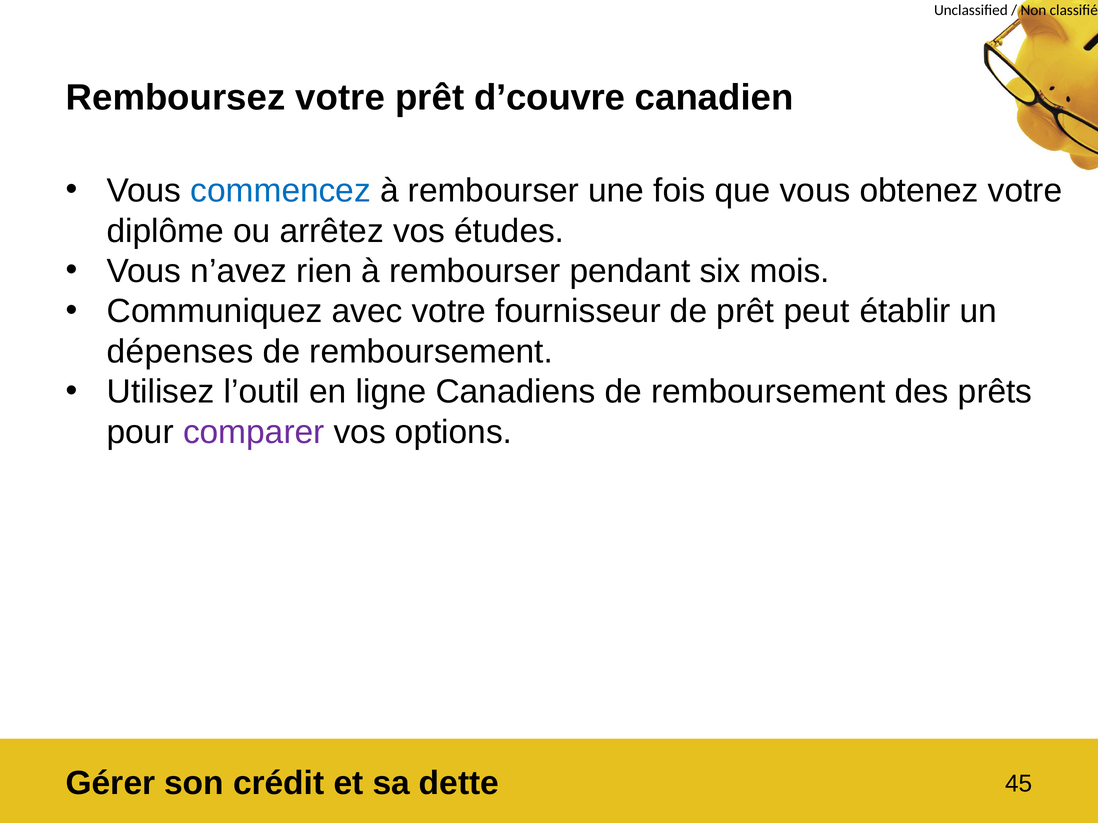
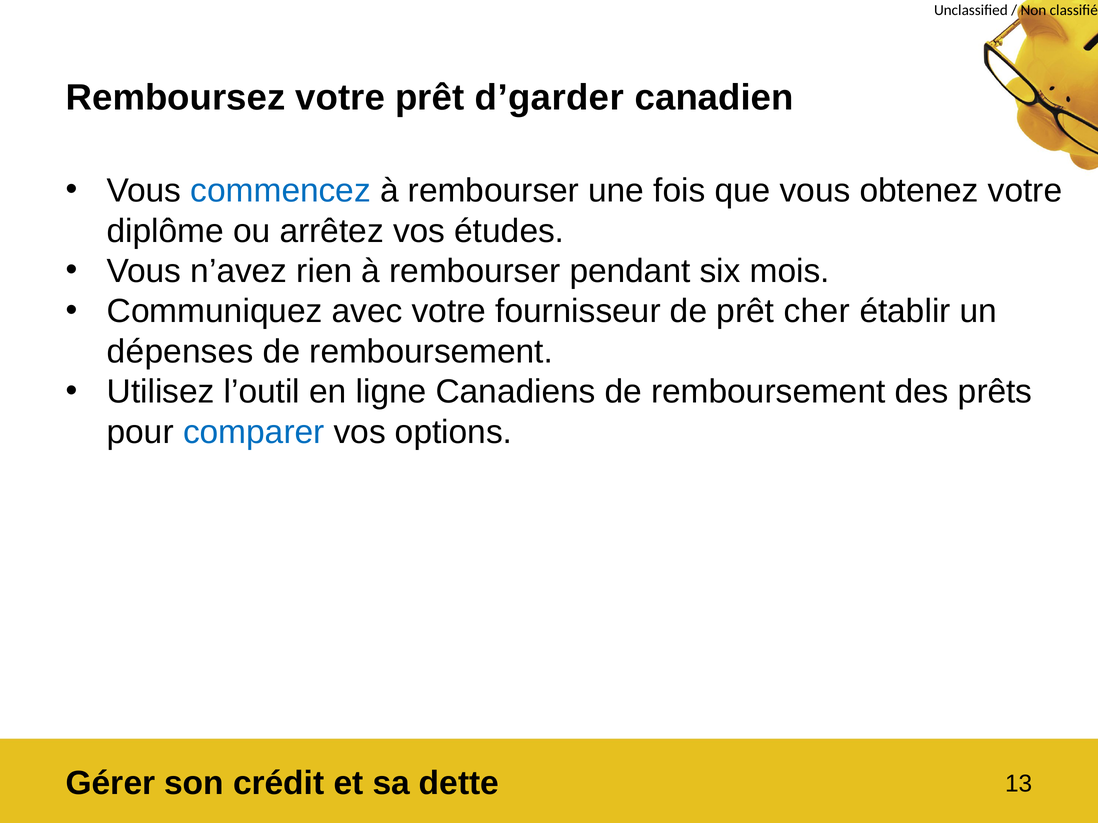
d’couvre: d’couvre -> d’garder (549, 98)
peut: peut -> cher (817, 312)
comparer colour: purple -> blue (254, 432)
45: 45 -> 13 (1019, 784)
